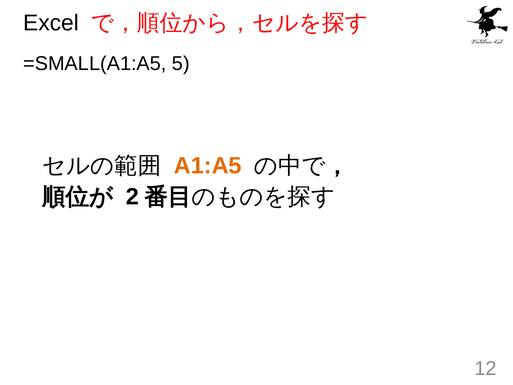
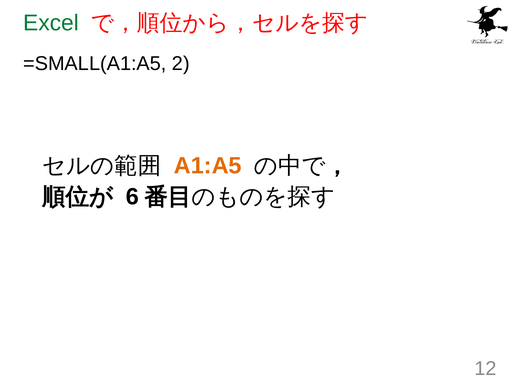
Excel colour: black -> green (51, 23)
5: 5 -> 2 (181, 63)
2: 2 -> 6 (132, 197)
